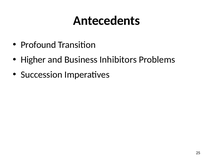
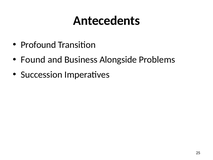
Higher: Higher -> Found (33, 60)
Inhibitors: Inhibitors -> Alongside (118, 60)
